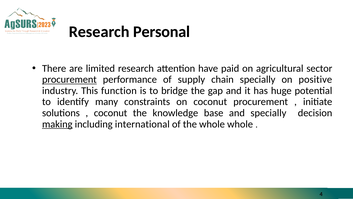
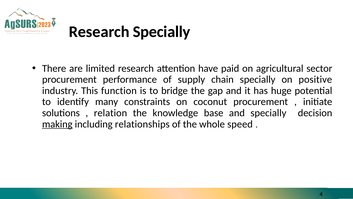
Research Personal: Personal -> Specially (162, 32)
procurement underline: present -> none (69, 79)
coconut: coconut -> relation (110, 113)
international: international -> relationships (142, 124)
whole whole: whole -> speed (240, 124)
